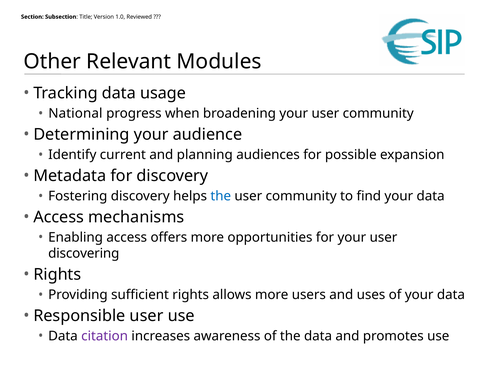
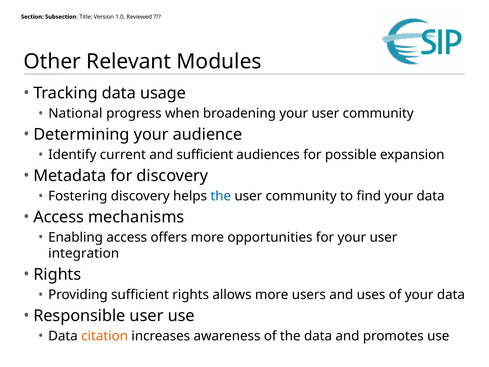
and planning: planning -> sufficient (205, 155)
discovering: discovering -> integration (84, 253)
citation colour: purple -> orange (105, 336)
